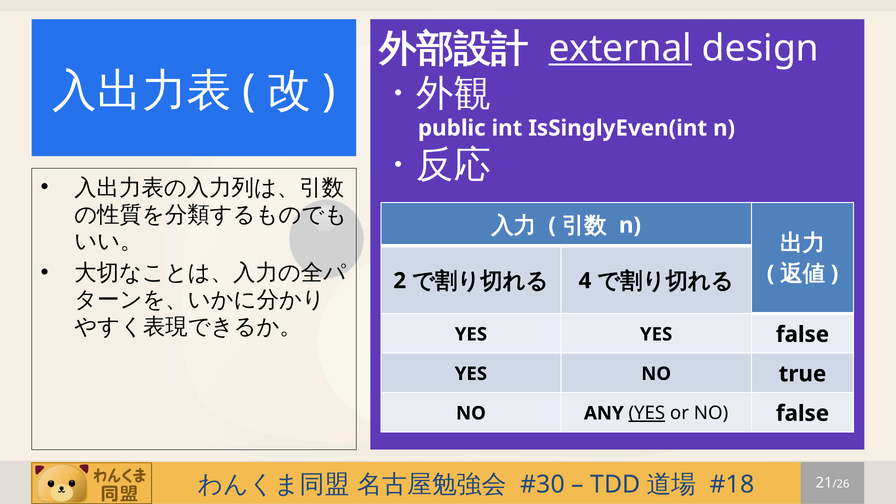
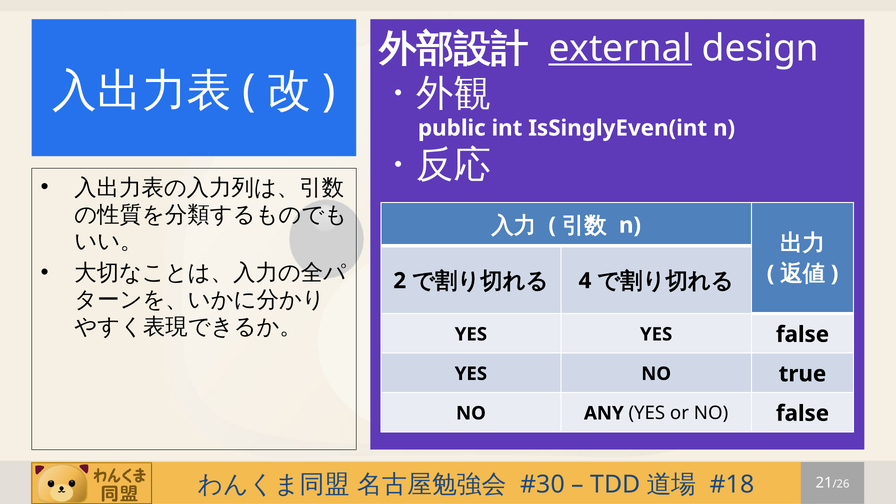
YES underline: present -> none (647, 413)
